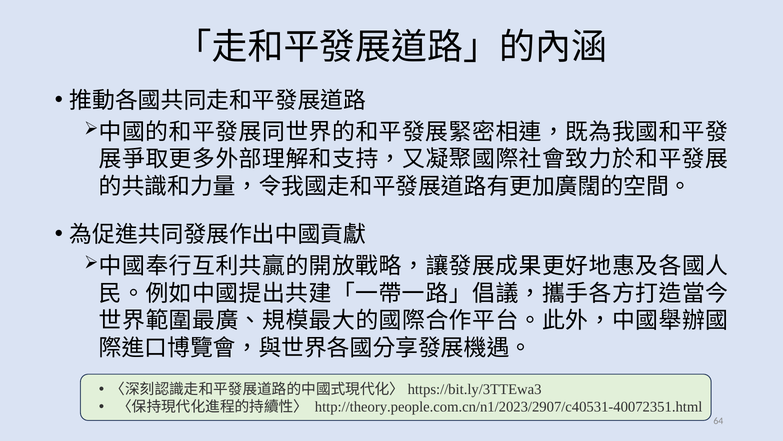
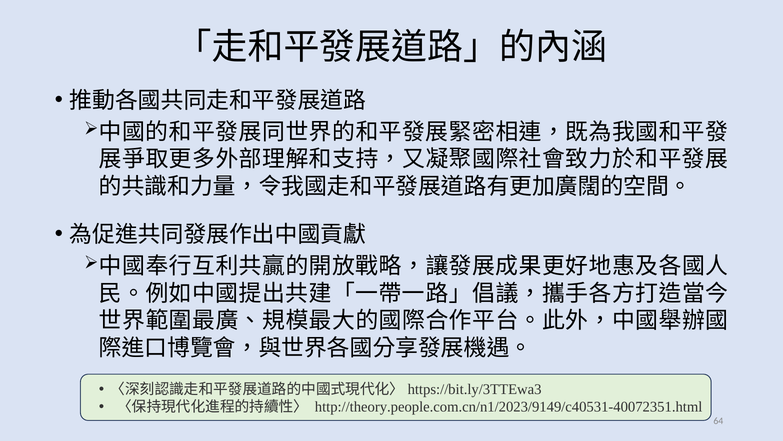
http://theory.people.com.cn/n1/2023/2907/c40531-40072351.html: http://theory.people.com.cn/n1/2023/2907/c40531-40072351.html -> http://theory.people.com.cn/n1/2023/9149/c40531-40072351.html (509, 407)
